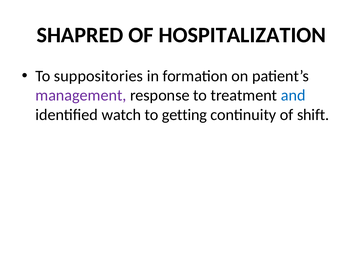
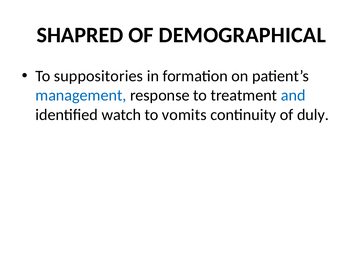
HOSPITALIZATION: HOSPITALIZATION -> DEMOGRAPHICAL (242, 35)
management colour: purple -> blue (81, 96)
getting: getting -> vomits (184, 115)
shift: shift -> duly (313, 115)
